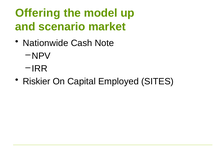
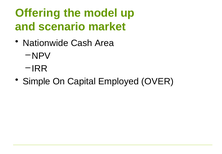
Note: Note -> Area (104, 43)
Riskier: Riskier -> Simple (37, 81)
SITES: SITES -> OVER (157, 81)
